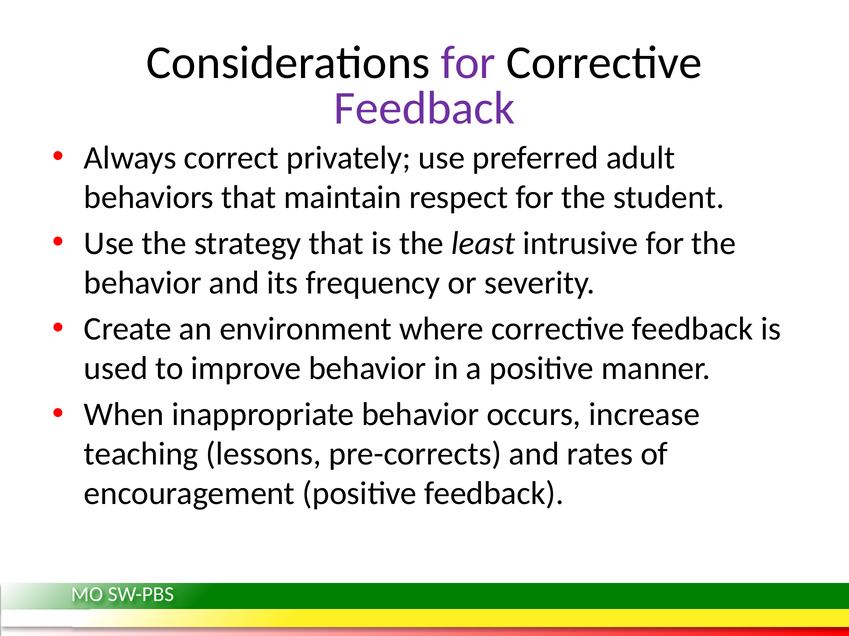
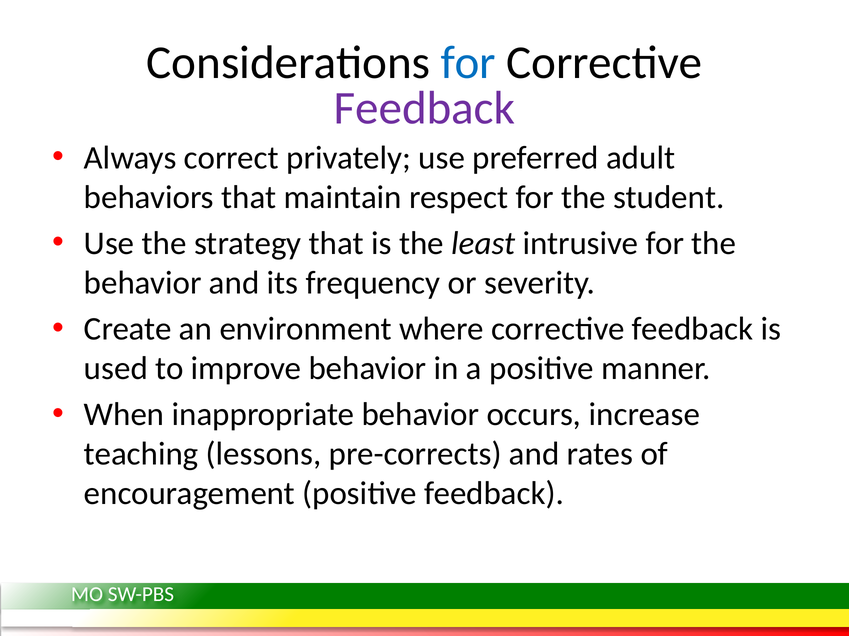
for colour: purple -> blue (468, 63)
